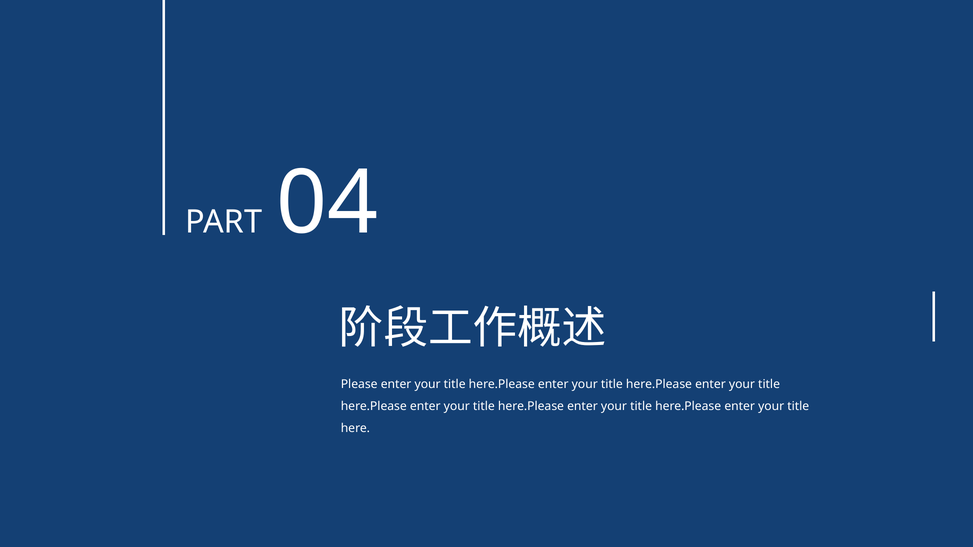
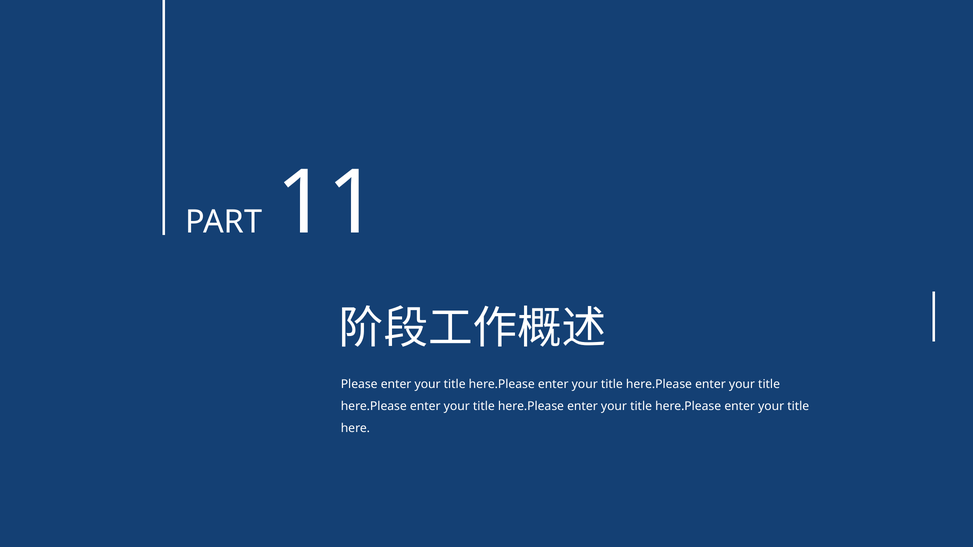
04: 04 -> 11 (327, 203)
